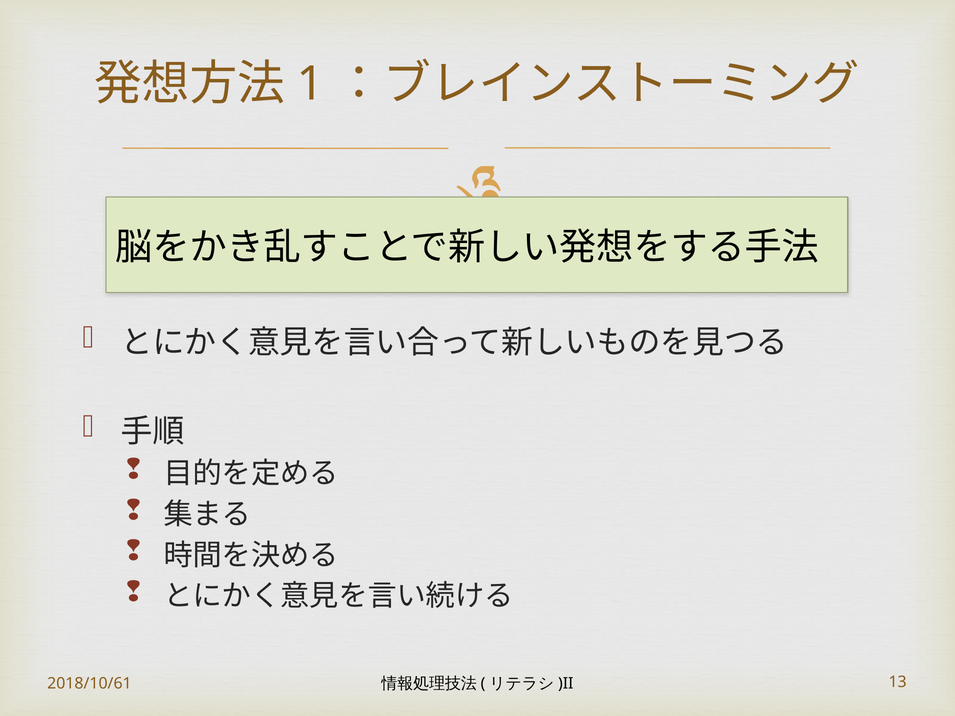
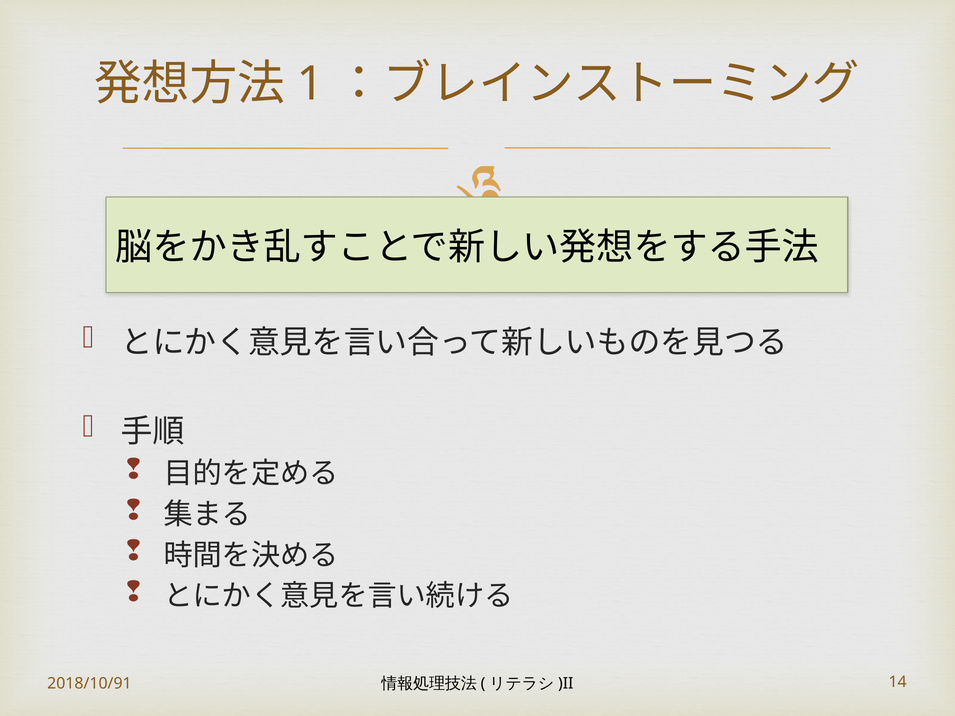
2018/10/61: 2018/10/61 -> 2018/10/91 (89, 684)
13: 13 -> 14 (898, 682)
